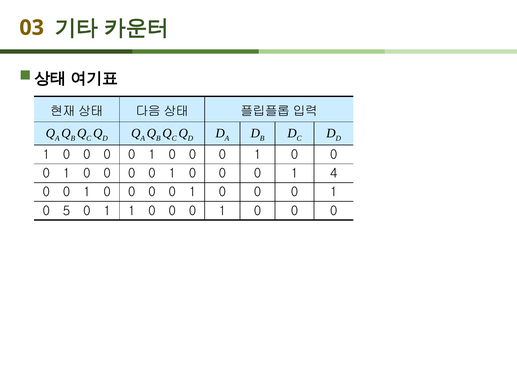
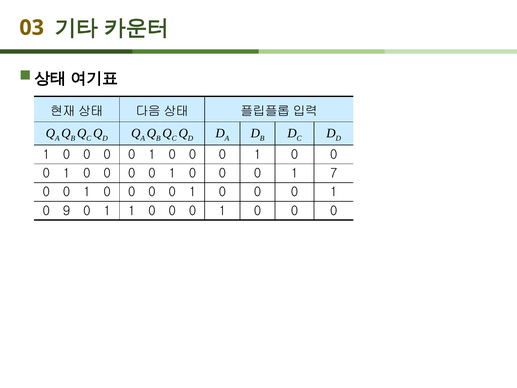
4: 4 -> 7 (334, 173)
5: 5 -> 9 (66, 211)
